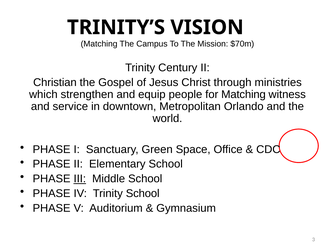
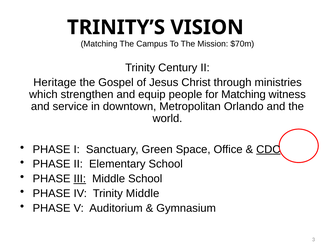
Christian: Christian -> Heritage (55, 83)
CDC underline: none -> present (268, 149)
Trinity School: School -> Middle (143, 194)
